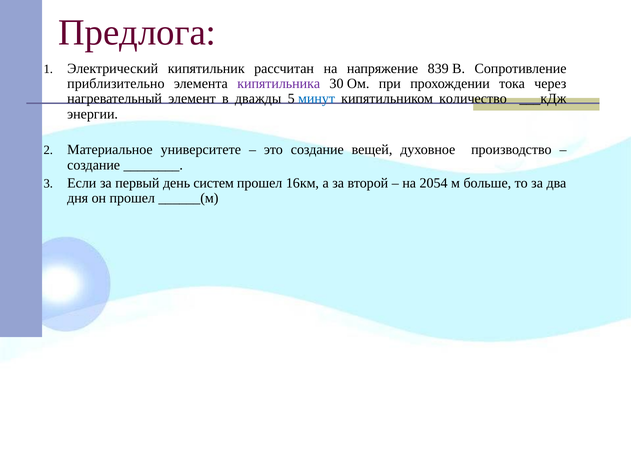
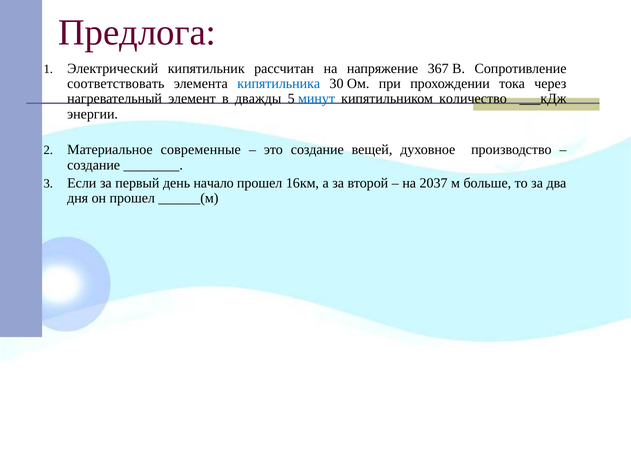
839: 839 -> 367 (438, 68)
приблизительно: приблизительно -> соответствовать (116, 83)
кипятильника colour: purple -> blue (279, 83)
университете: университете -> современные (201, 150)
систем: систем -> начало (214, 183)
2054: 2054 -> 2037 (434, 183)
